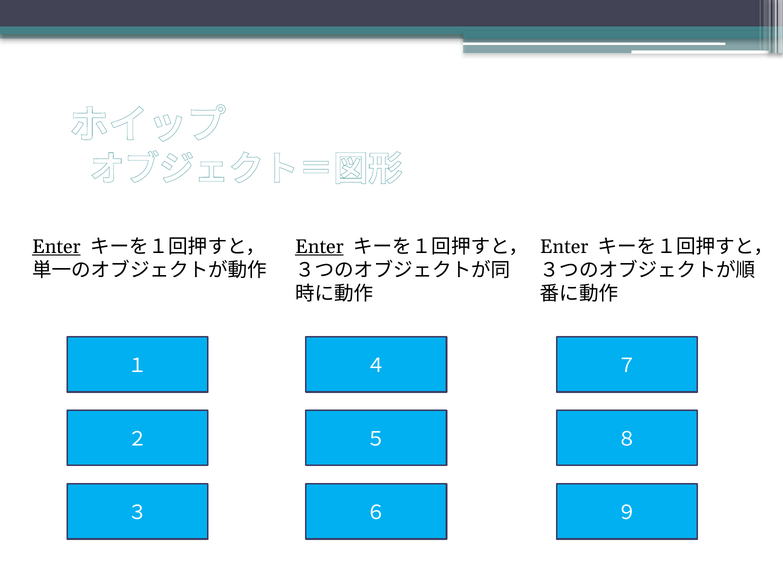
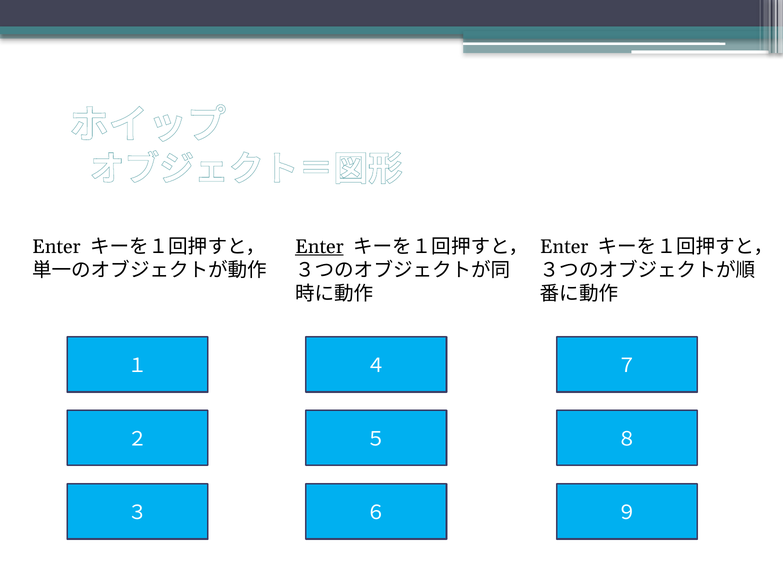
Enter underline: present -> none (56, 246)
